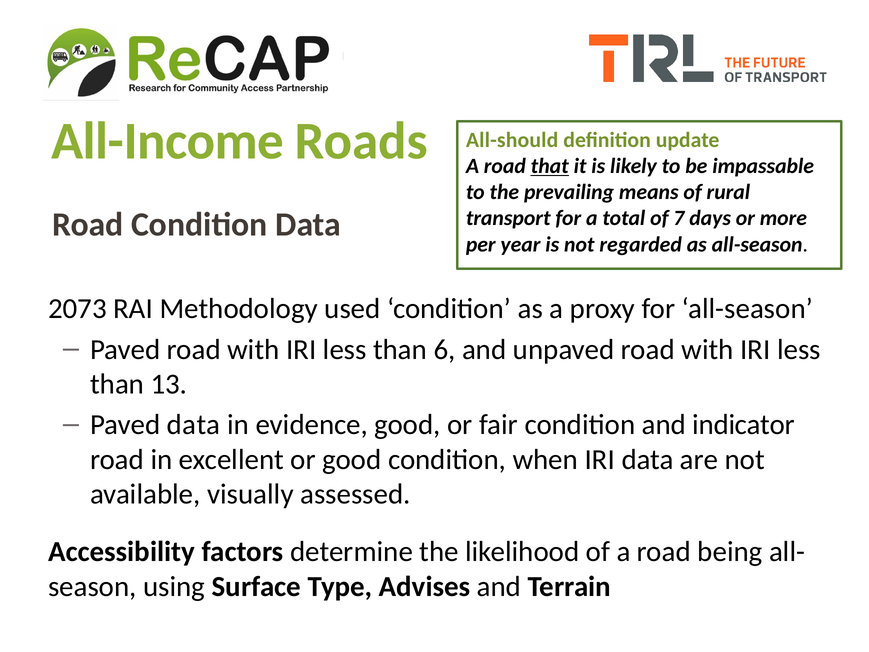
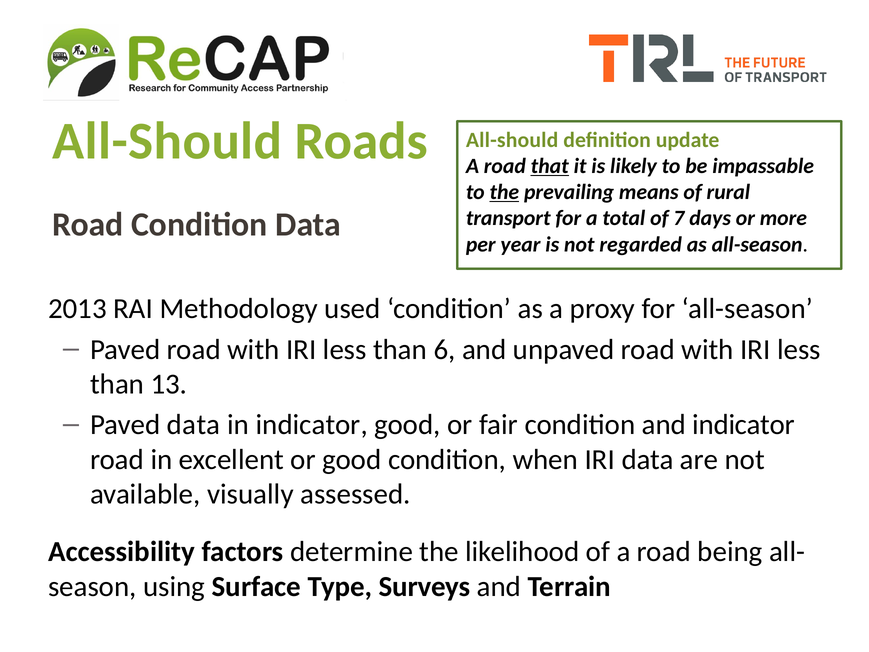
All-Income: All-Income -> All-Should (167, 141)
the underline: none -> present (504, 192)
2073: 2073 -> 2013 (77, 309)
in evidence: evidence -> indicator (312, 425)
Advises: Advises -> Surveys (425, 586)
